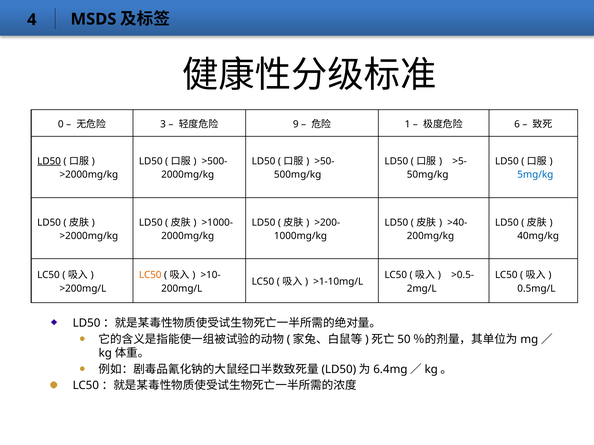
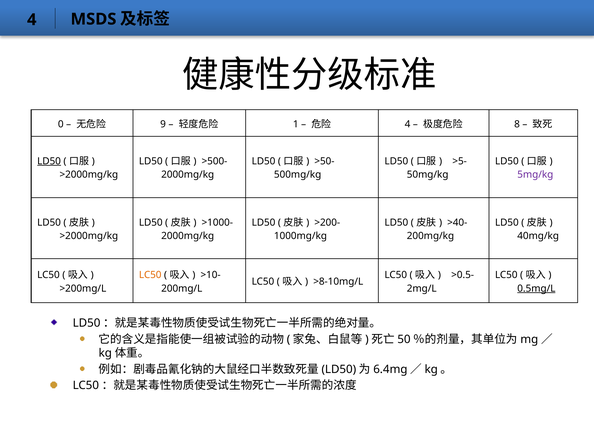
3: 3 -> 9 (163, 124)
9: 9 -> 1 (296, 124)
1: 1 -> 4 (408, 124)
6: 6 -> 8 (517, 124)
5mg/kg colour: blue -> purple (535, 175)
>1-10mg/L: >1-10mg/L -> >8-10mg/L (338, 282)
0.5mg/L underline: none -> present (536, 289)
